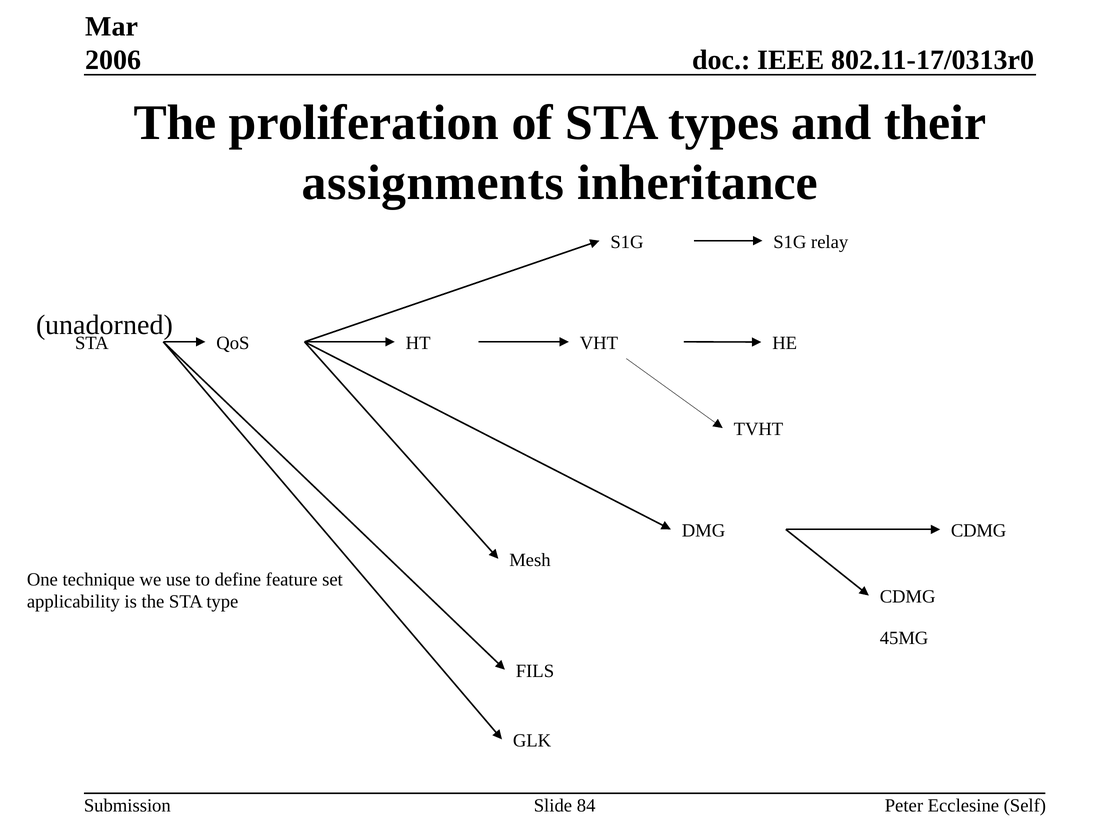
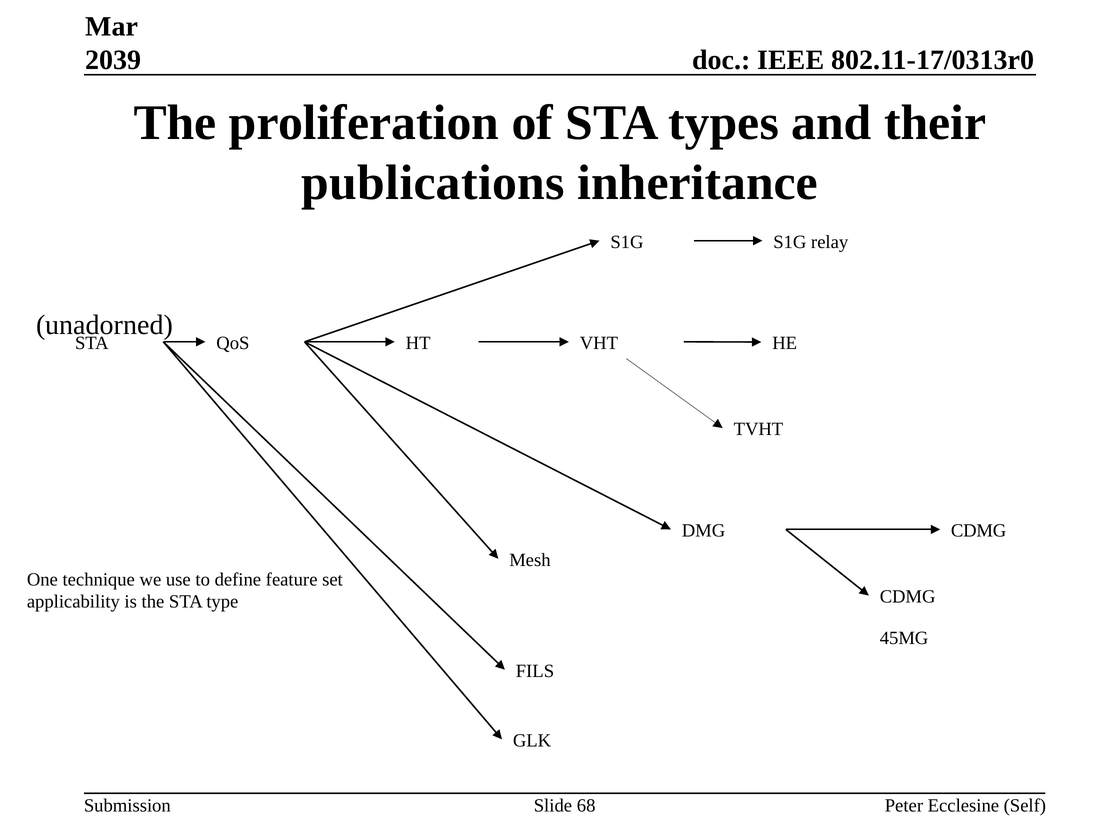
2006: 2006 -> 2039 (113, 60)
assignments: assignments -> publications (433, 183)
84: 84 -> 68 (586, 806)
